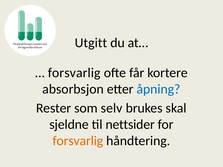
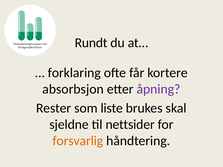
Utgitt: Utgitt -> Rundt (91, 43)
forsvarlig: forsvarlig -> forklaring (74, 73)
åpning colour: blue -> purple (159, 89)
selv: selv -> liste (112, 108)
